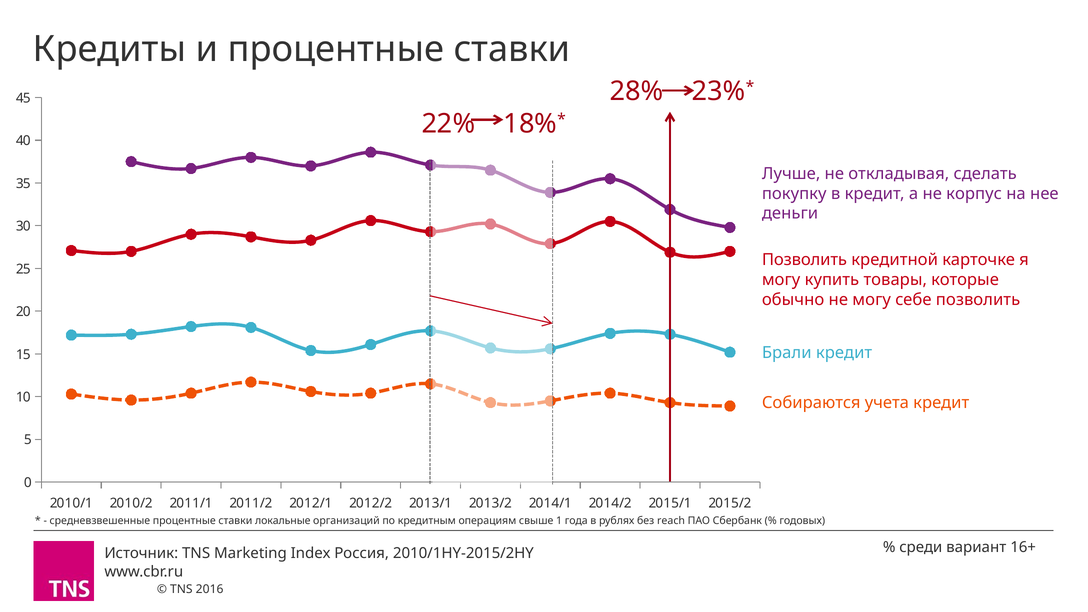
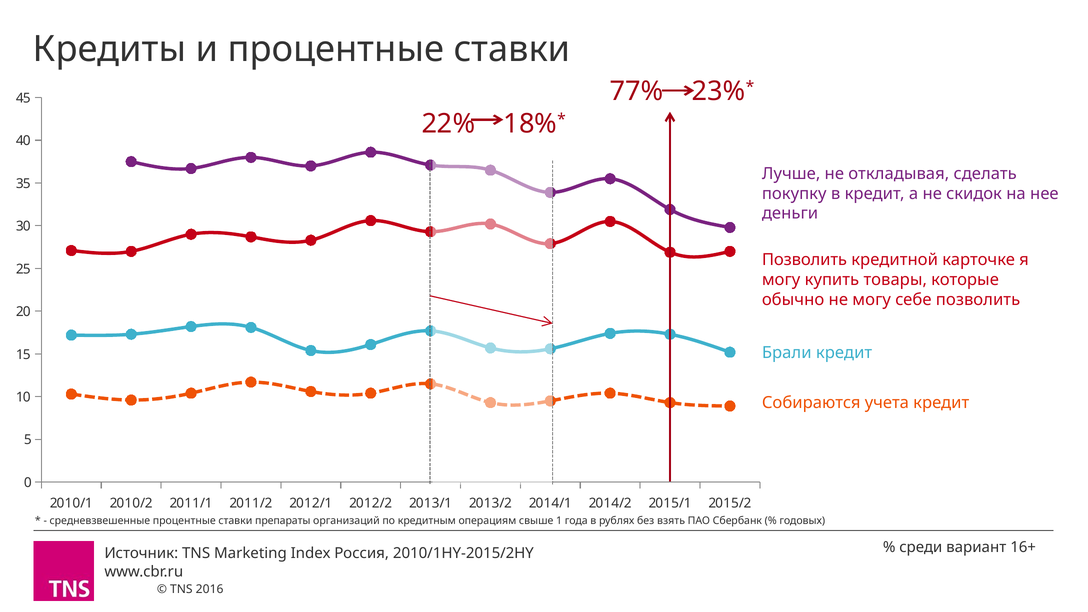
28%: 28% -> 77% (637, 91)
корпус: корпус -> скидок (974, 194)
локальные: локальные -> препараты (283, 521)
reach: reach -> взять (671, 521)
